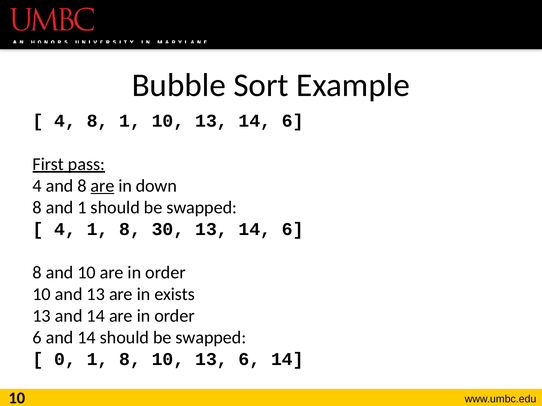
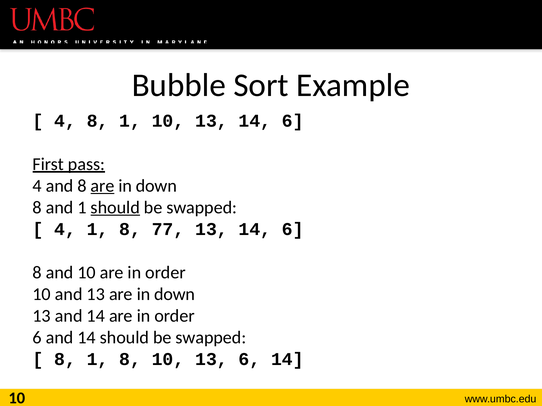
should underline: none -> present (115, 208)
30: 30 -> 77 (168, 229)
13 are in exists: exists -> down (175, 294)
0: 0 -> 8 (65, 360)
